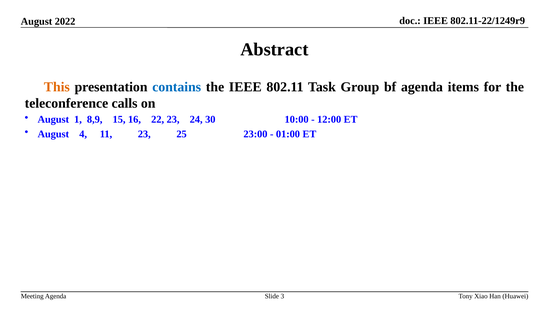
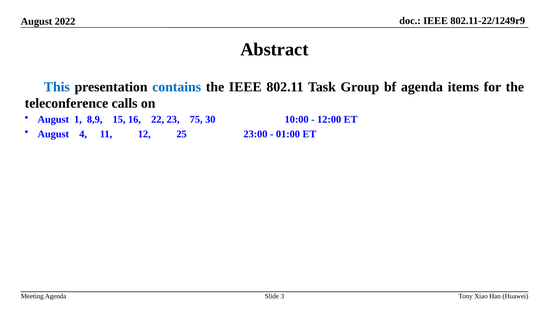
This colour: orange -> blue (57, 87)
24: 24 -> 75 (196, 119)
11 23: 23 -> 12 (144, 134)
